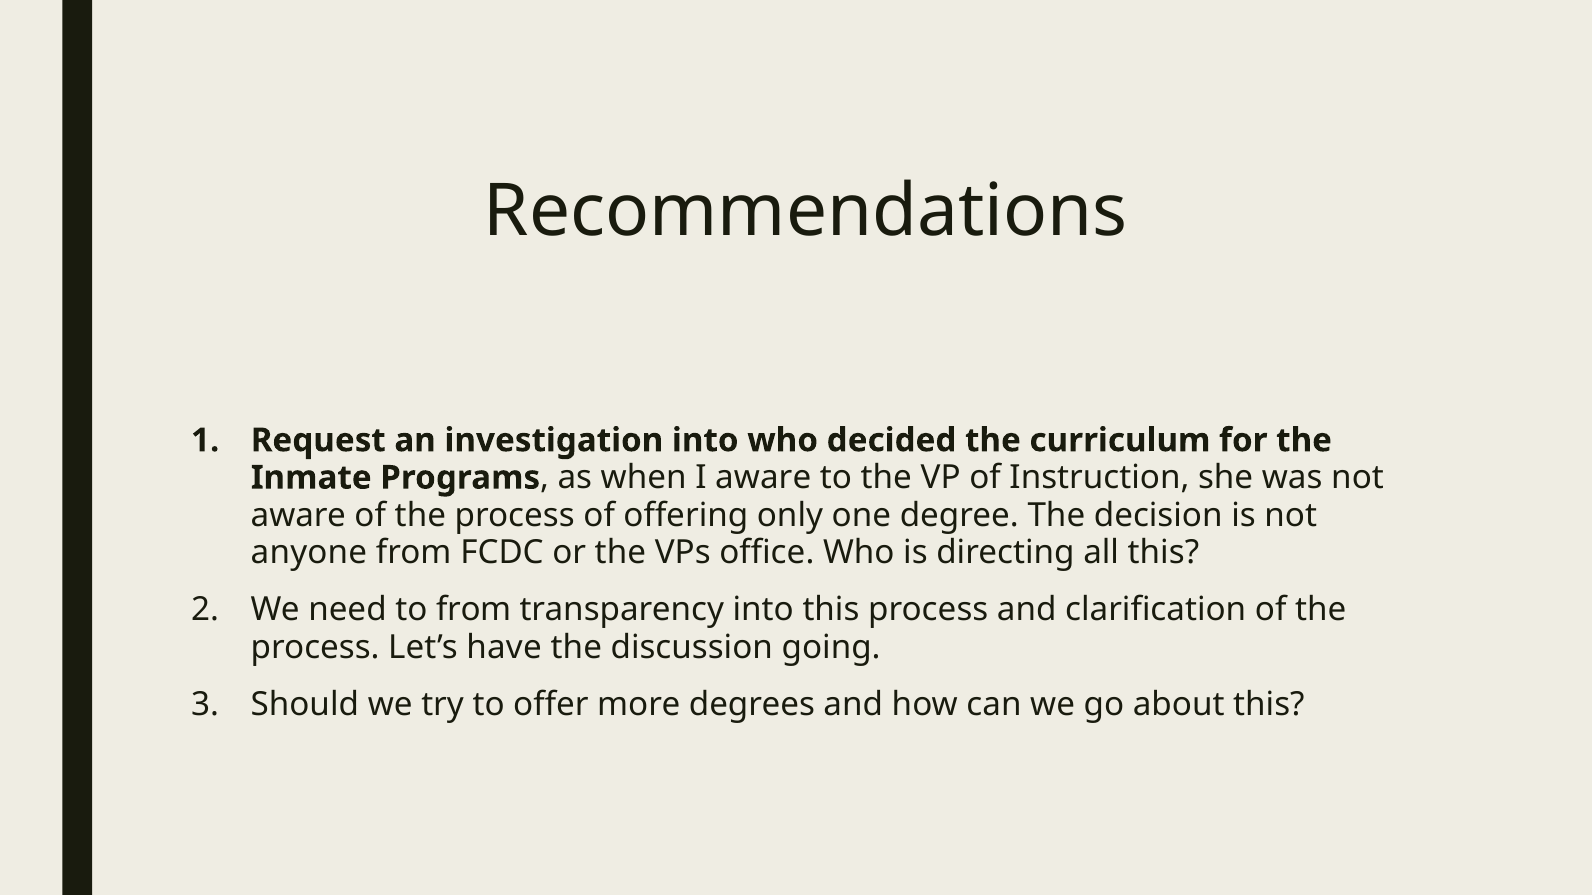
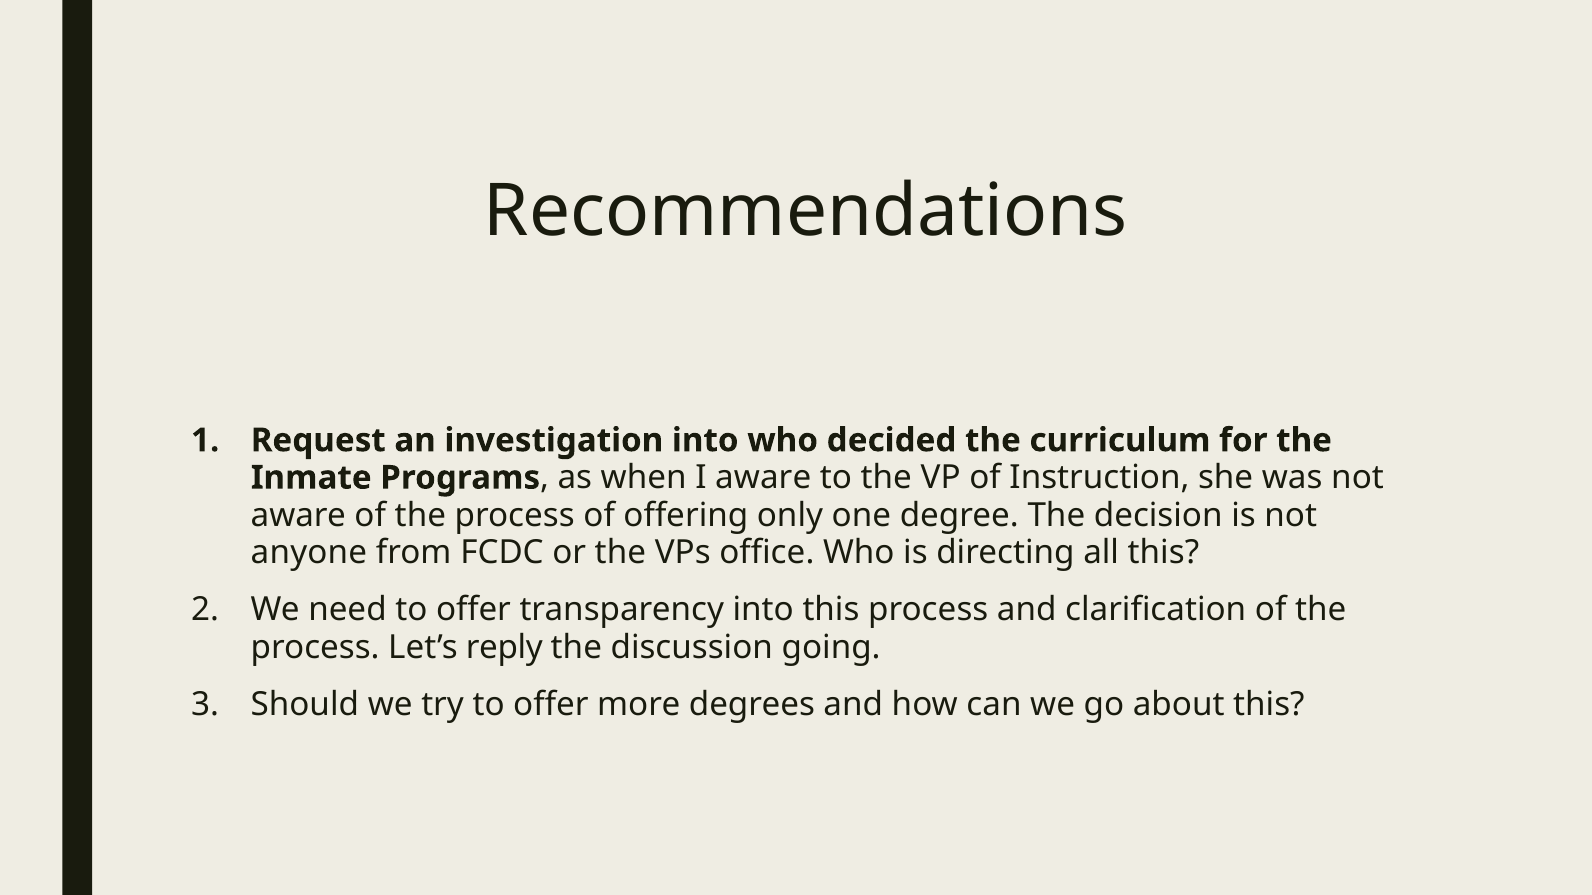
need to from: from -> offer (474, 610)
have: have -> reply (504, 648)
